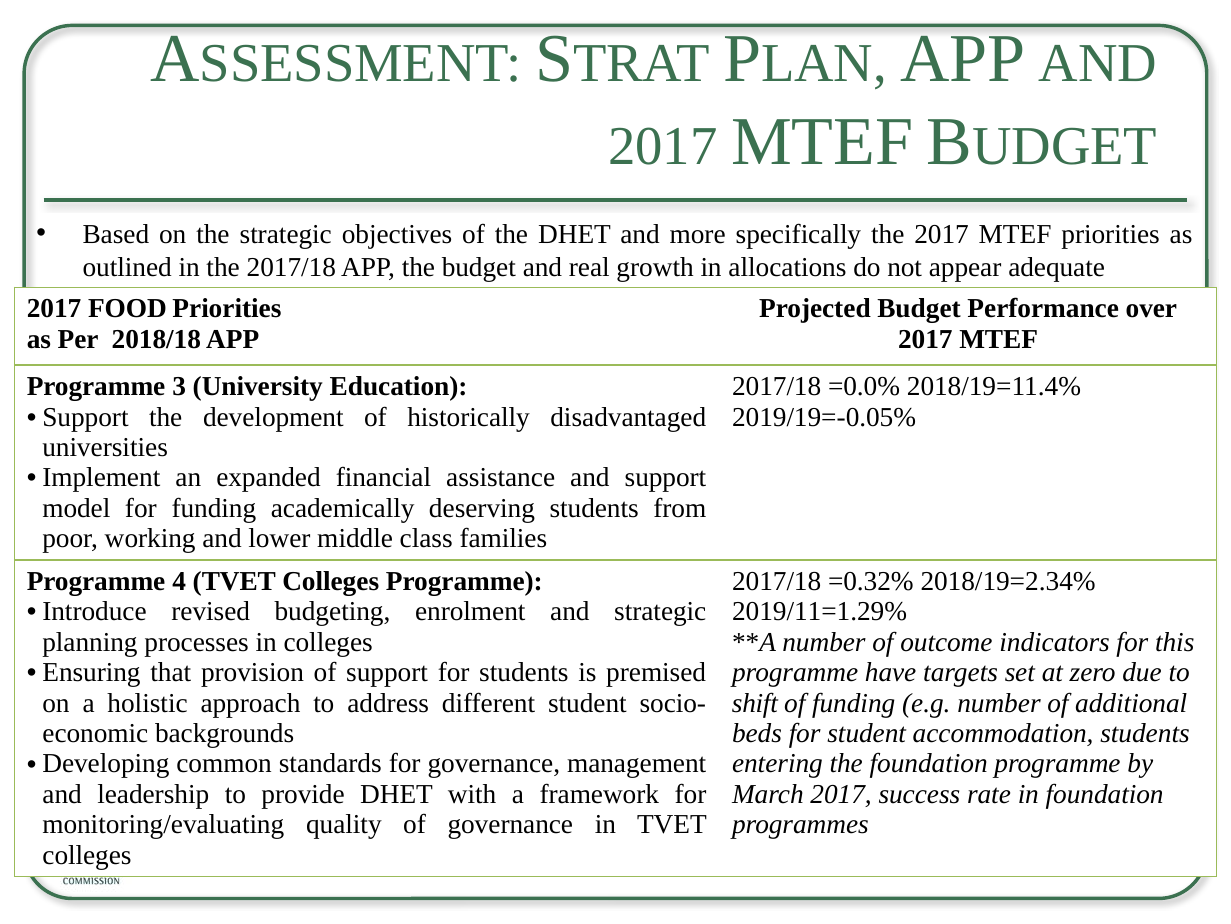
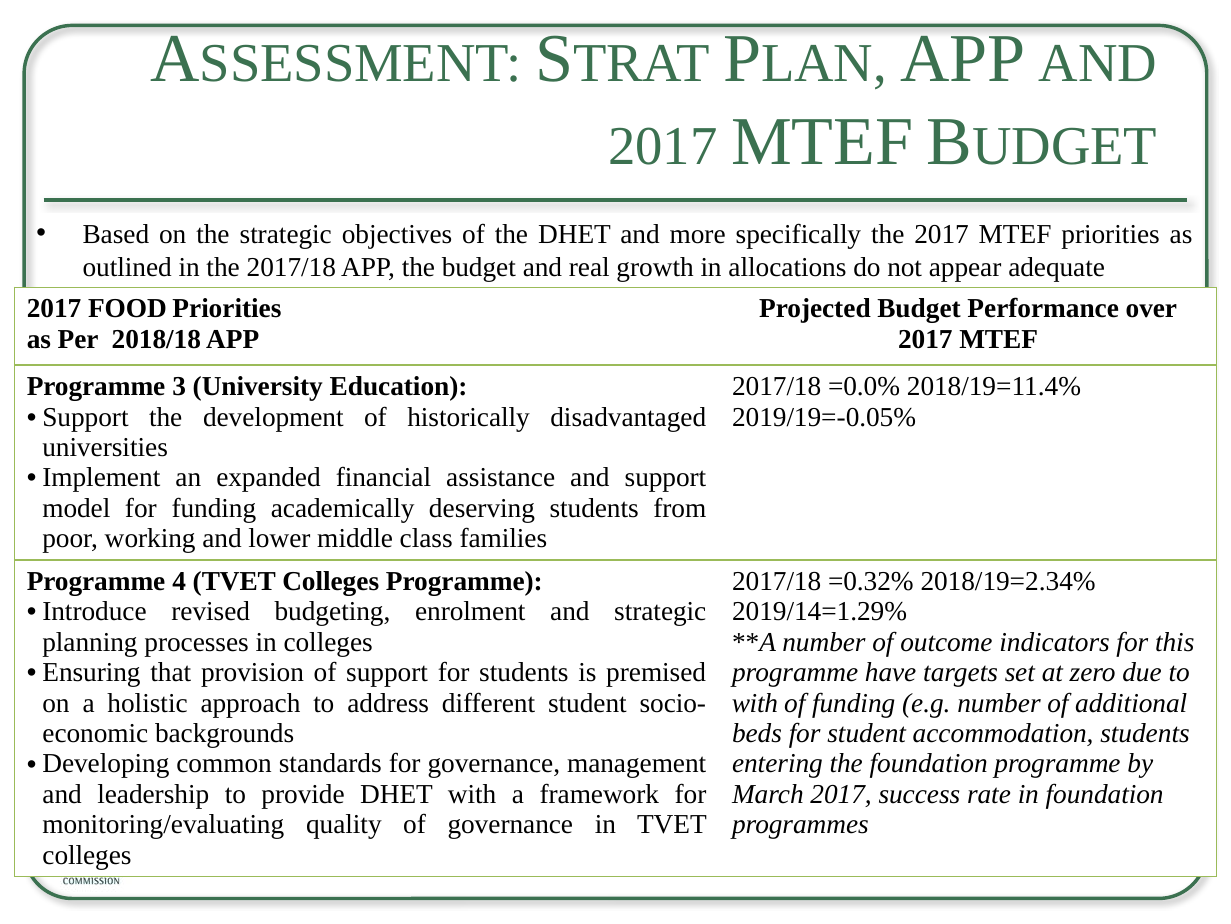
2019/11=1.29%: 2019/11=1.29% -> 2019/14=1.29% (820, 611)
shift: shift -> with (755, 702)
